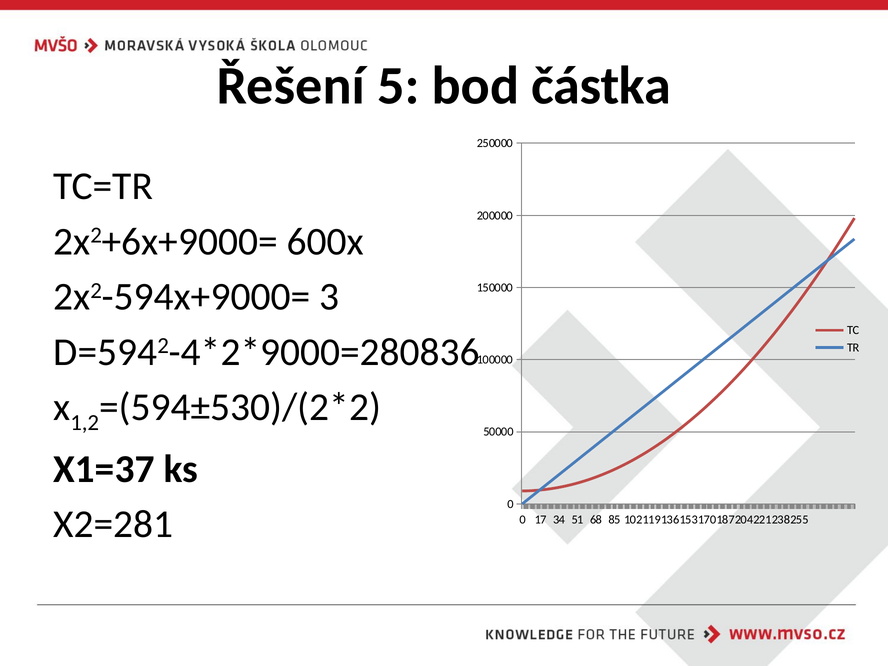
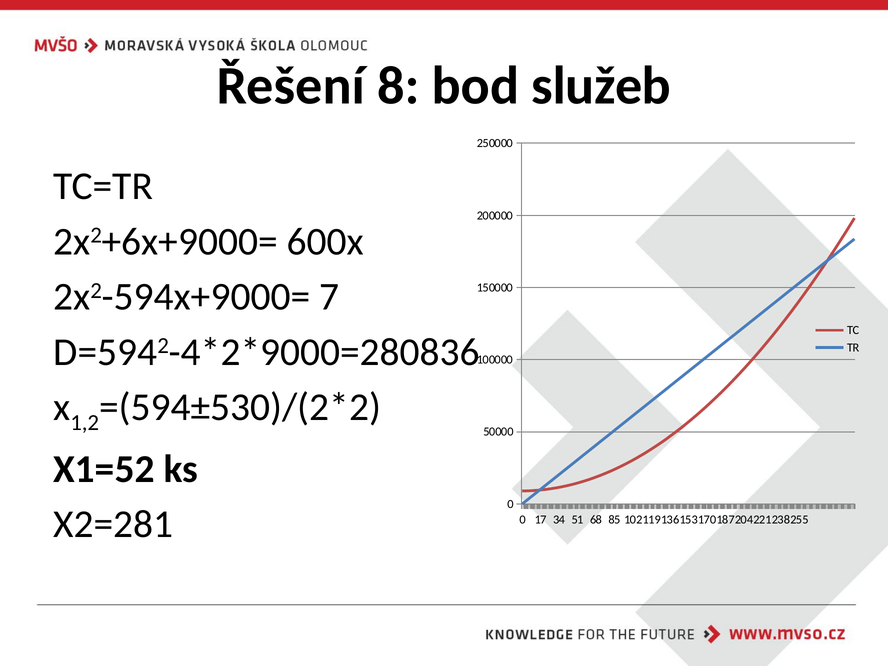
5: 5 -> 8 (398, 86)
částka: částka -> služeb (601, 86)
3: 3 -> 7 (329, 297)
X1=37: X1=37 -> X1=52 (104, 469)
